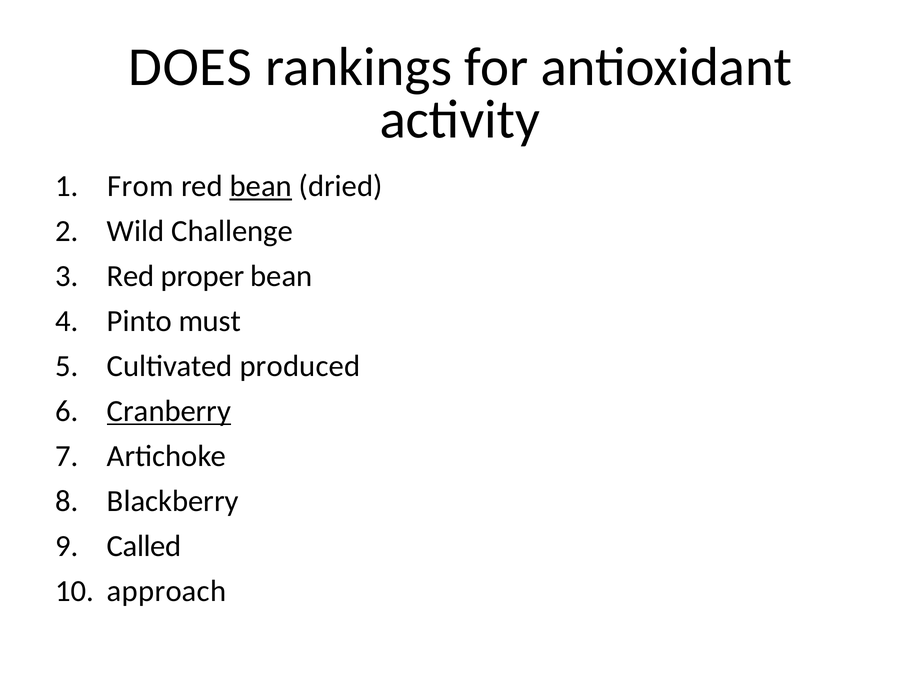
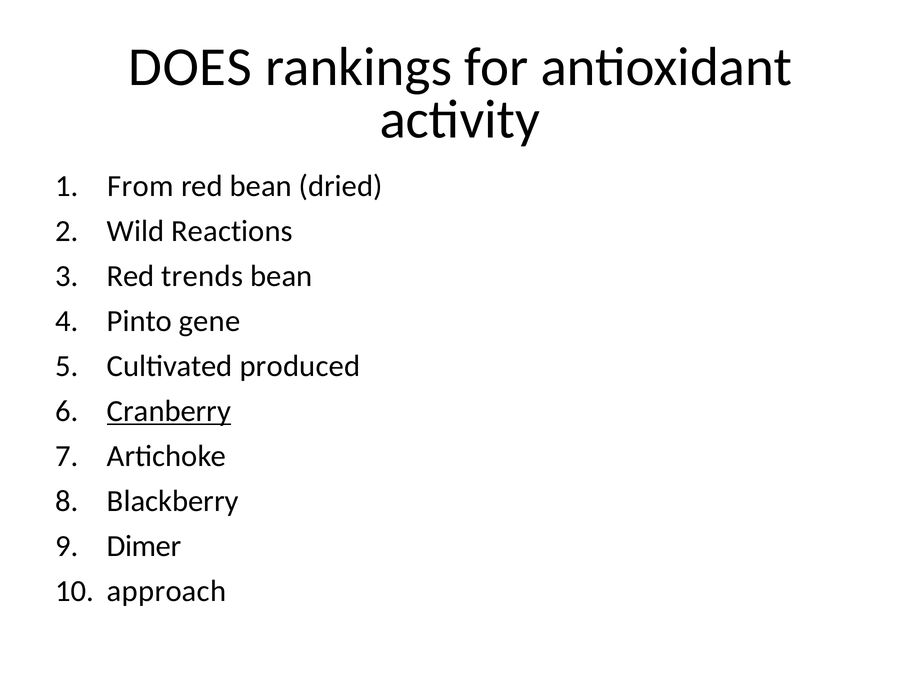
bean underline: present -> none (261, 186)
Challenge: Challenge -> Reactions (232, 231)
proper: proper -> trends (202, 276)
must: must -> gene (210, 321)
Called: Called -> Dimer (144, 546)
